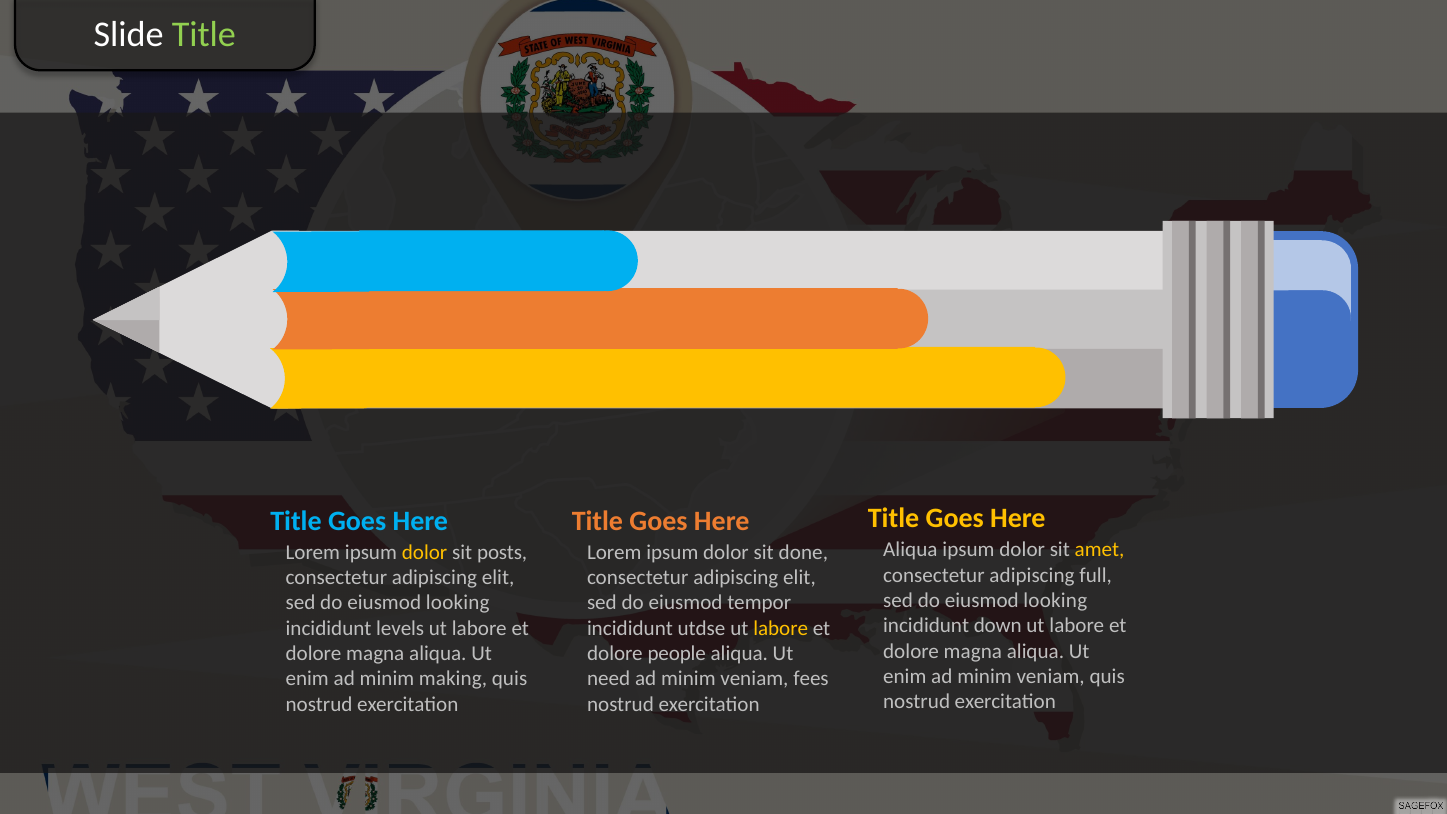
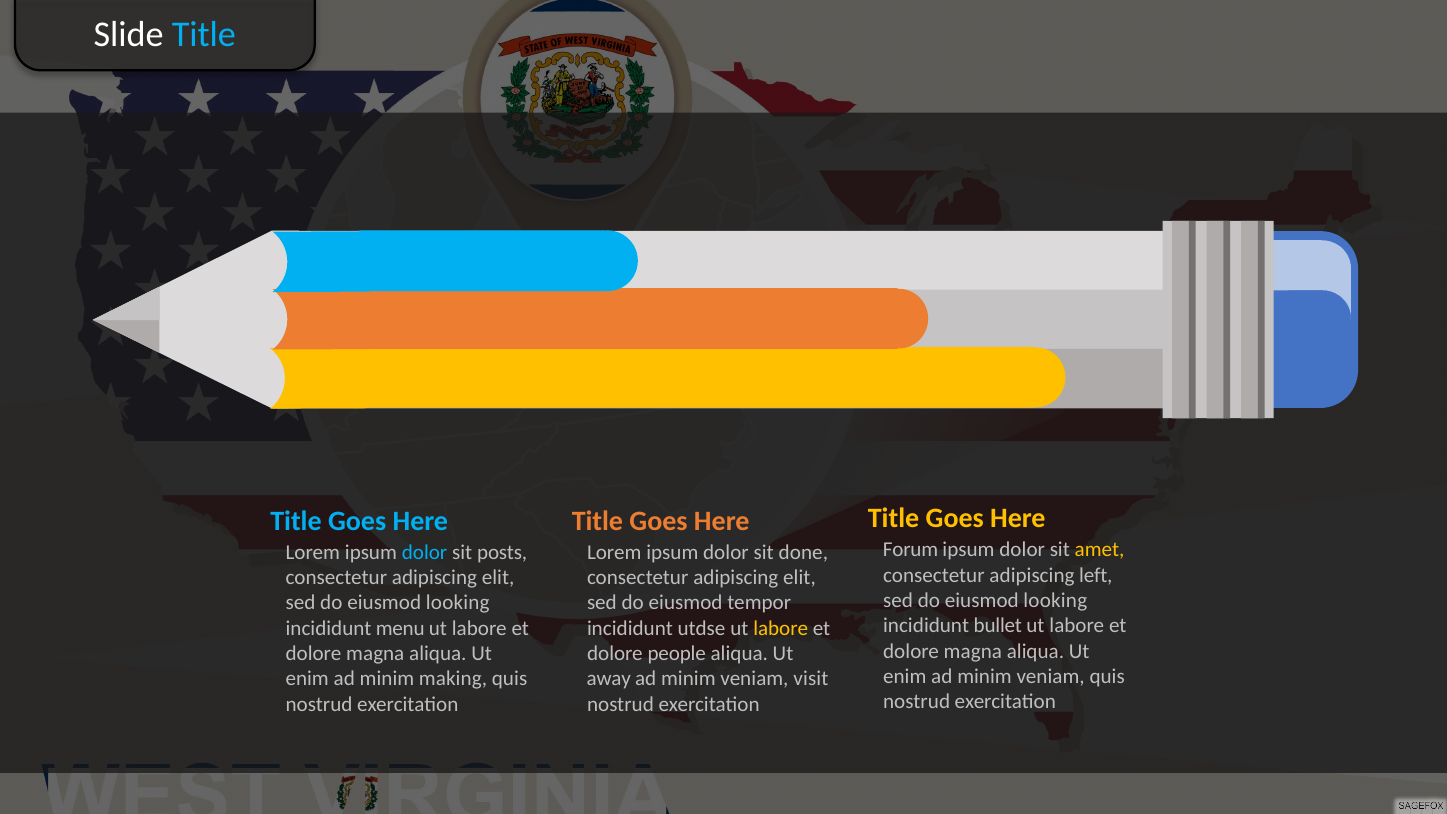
Title colour: light green -> light blue (204, 34)
Aliqua: Aliqua -> Forum (911, 550)
dolor colour: yellow -> light blue (425, 552)
full: full -> left (1096, 575)
down: down -> bullet (998, 626)
levels: levels -> menu (400, 628)
need: need -> away (609, 679)
fees: fees -> visit (811, 679)
